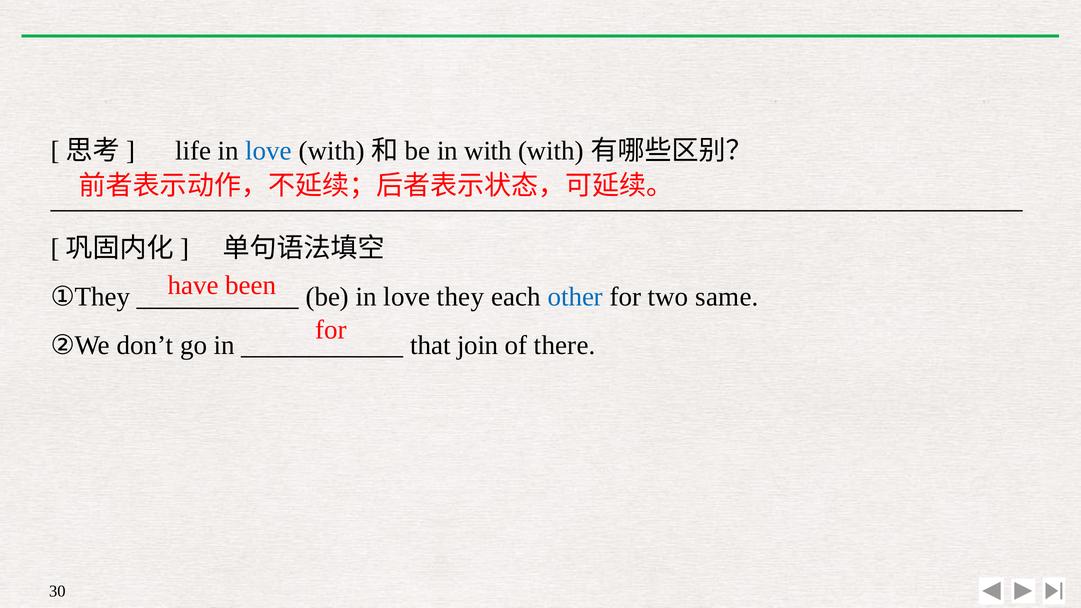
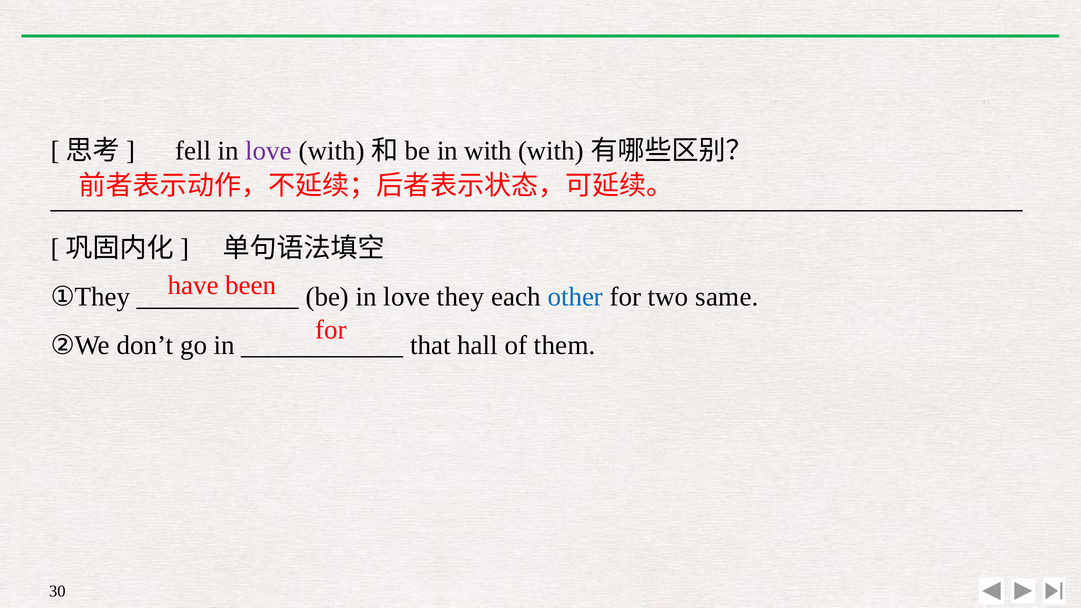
life: life -> fell (193, 151)
love colour: blue -> purple (269, 151)
join: join -> hall (478, 345)
there: there -> them (565, 345)
